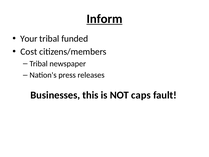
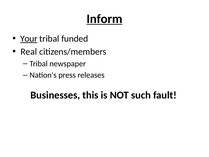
Your underline: none -> present (29, 39)
Cost: Cost -> Real (29, 52)
caps: caps -> such (141, 95)
